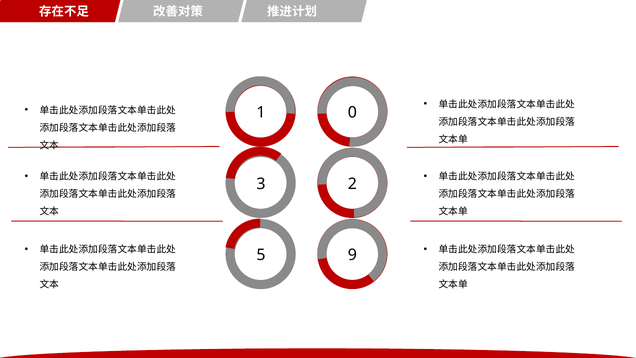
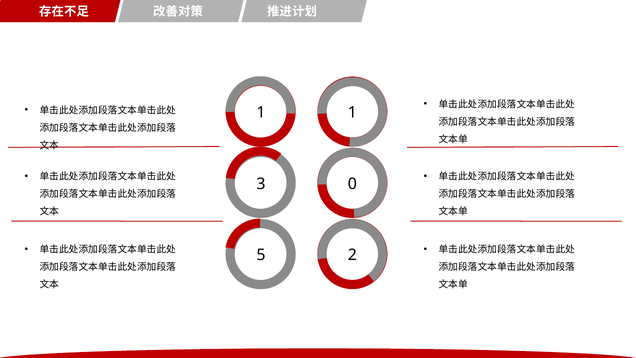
1 0: 0 -> 1 (352, 112)
2: 2 -> 0 (352, 184)
9: 9 -> 2 (352, 255)
